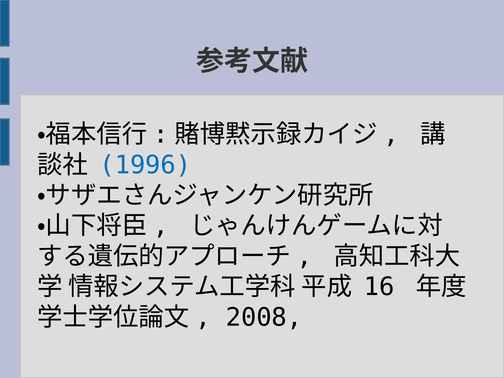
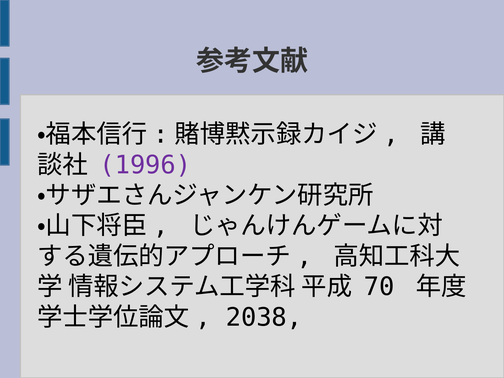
1996 colour: blue -> purple (145, 165)
16: 16 -> 70 (379, 287)
2008: 2008 -> 2038 (264, 317)
